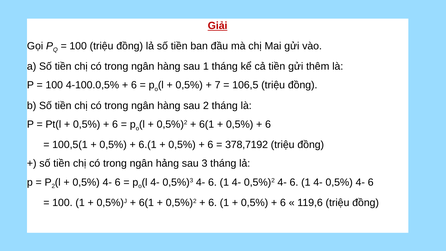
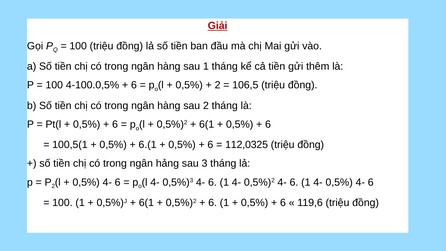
7: 7 -> 2 (218, 85)
378,7192: 378,7192 -> 112,0325 (247, 145)
